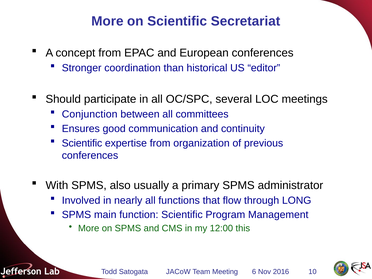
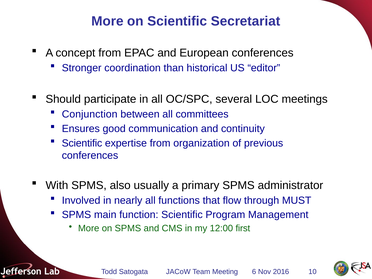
LONG: LONG -> MUST (297, 200)
this: this -> first (243, 228)
